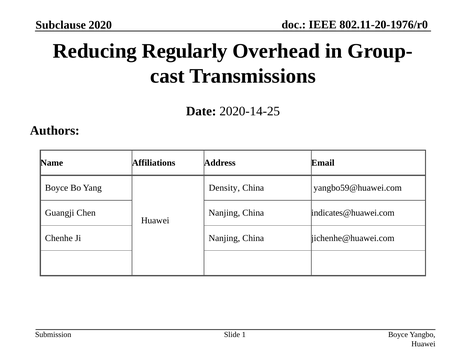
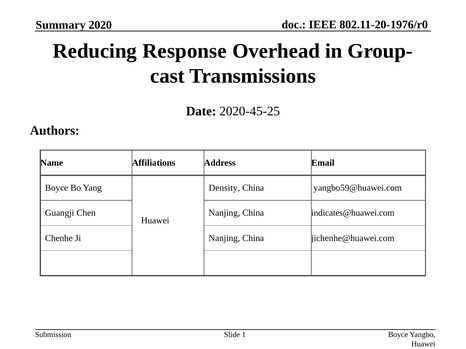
Subclause: Subclause -> Summary (61, 25)
Regularly: Regularly -> Response (185, 51)
2020-14-25: 2020-14-25 -> 2020-45-25 (250, 111)
